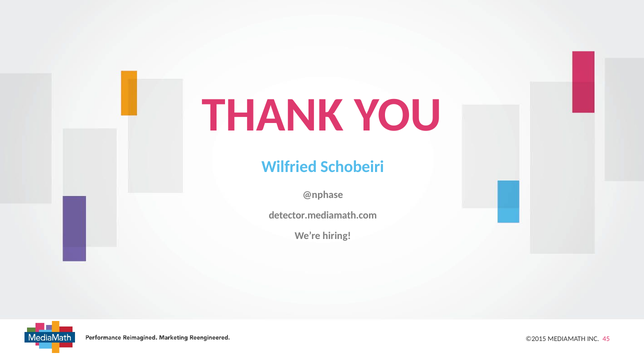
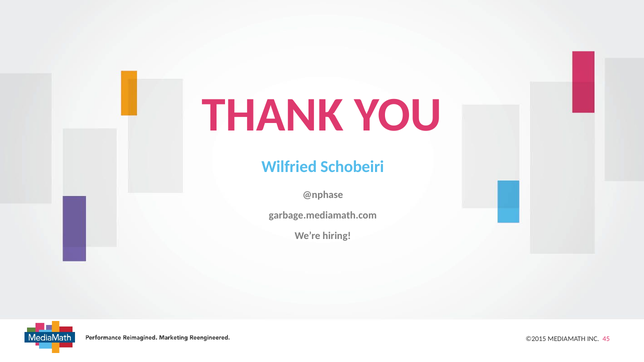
detector.mediamath.com: detector.mediamath.com -> garbage.mediamath.com (323, 215)
